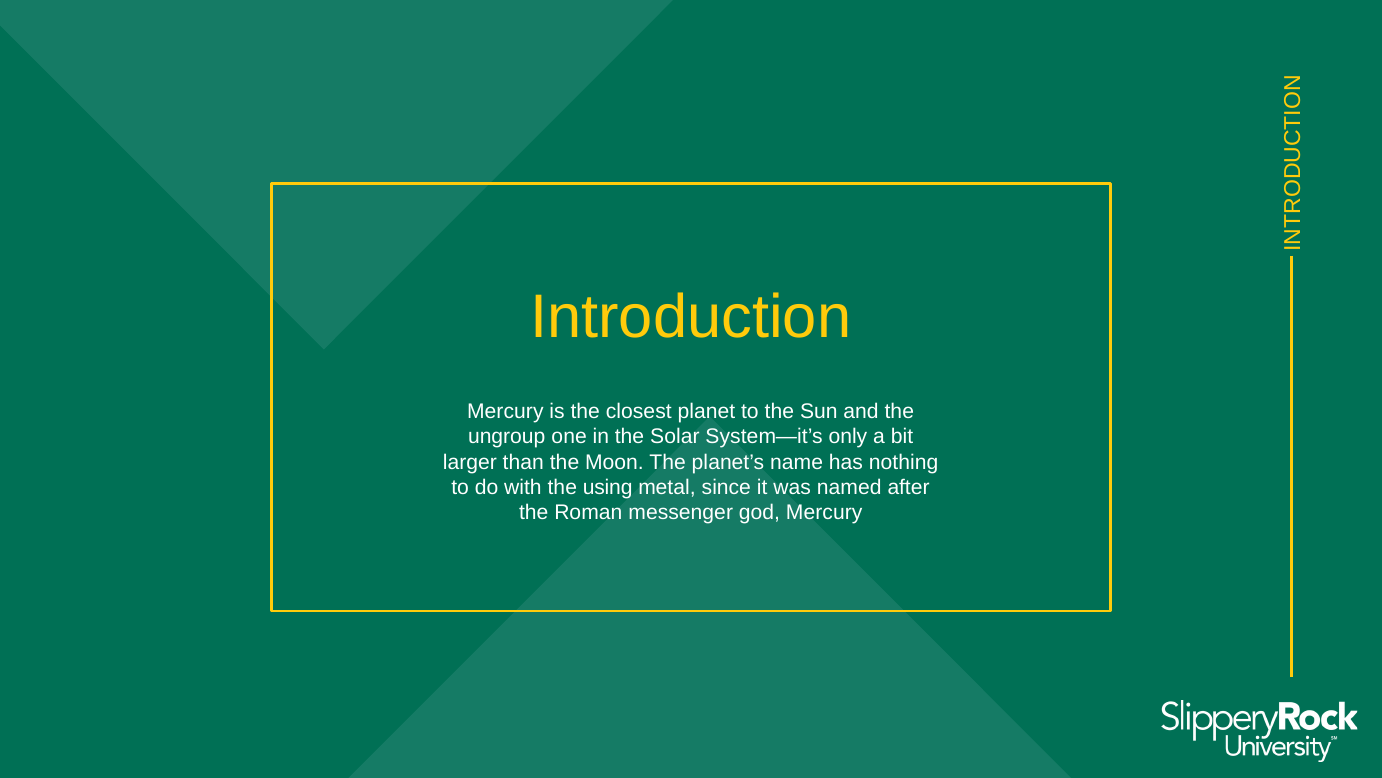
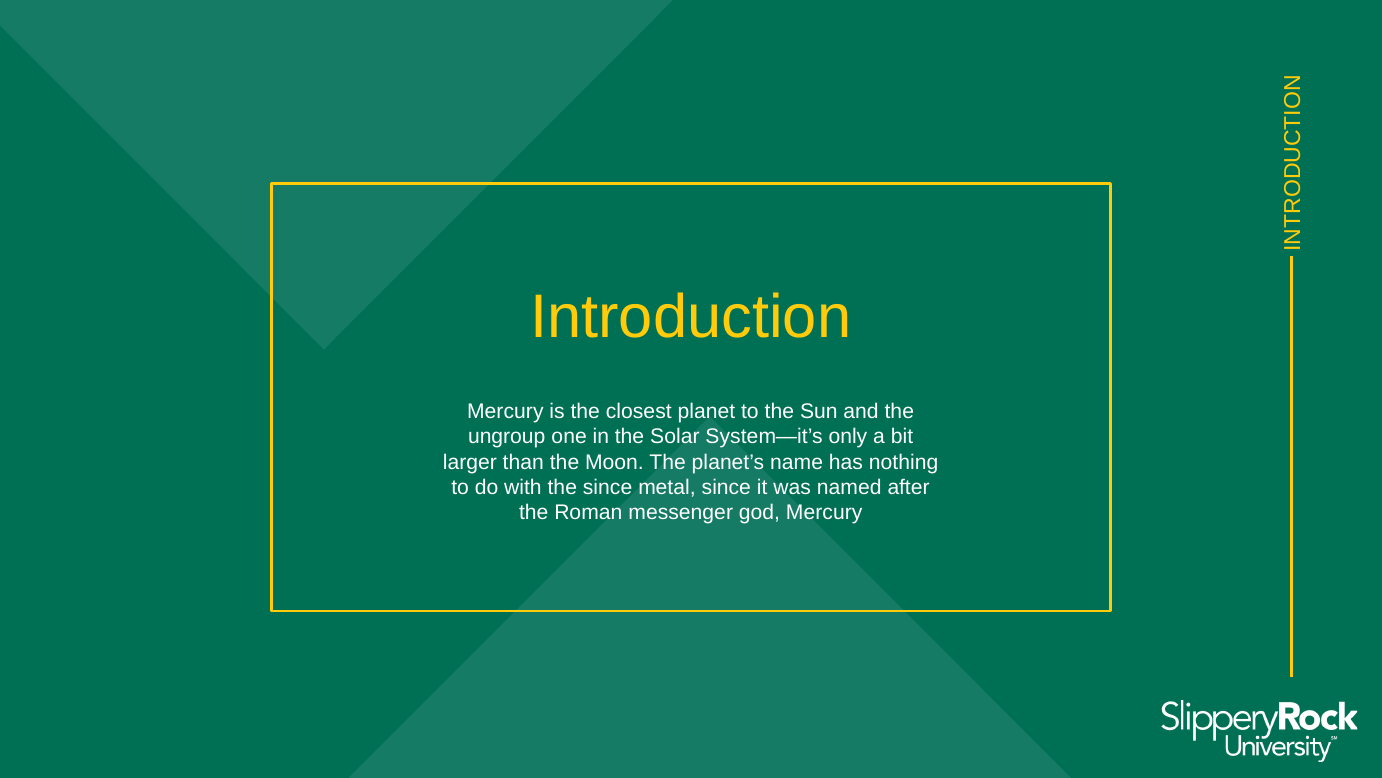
the using: using -> since (608, 487)
